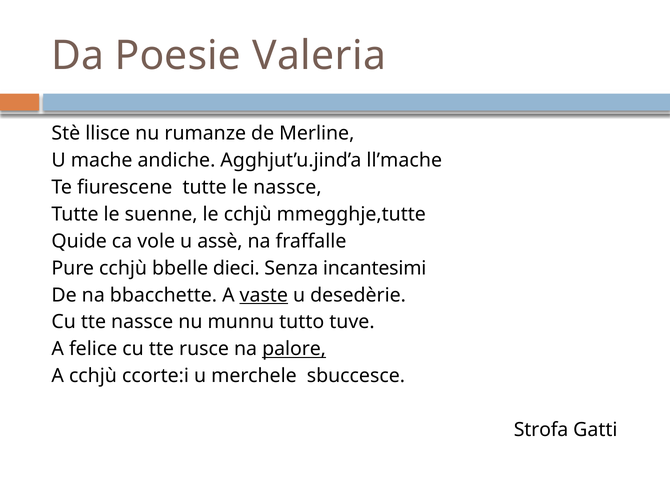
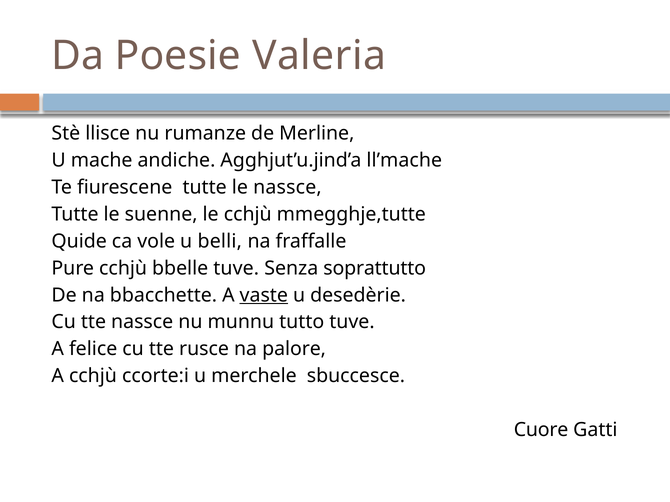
assè: assè -> belli (220, 241)
bbelle dieci: dieci -> tuve (236, 268)
incantesimi: incantesimi -> soprattutto (375, 268)
palore underline: present -> none (294, 349)
Strofa: Strofa -> Cuore (541, 430)
